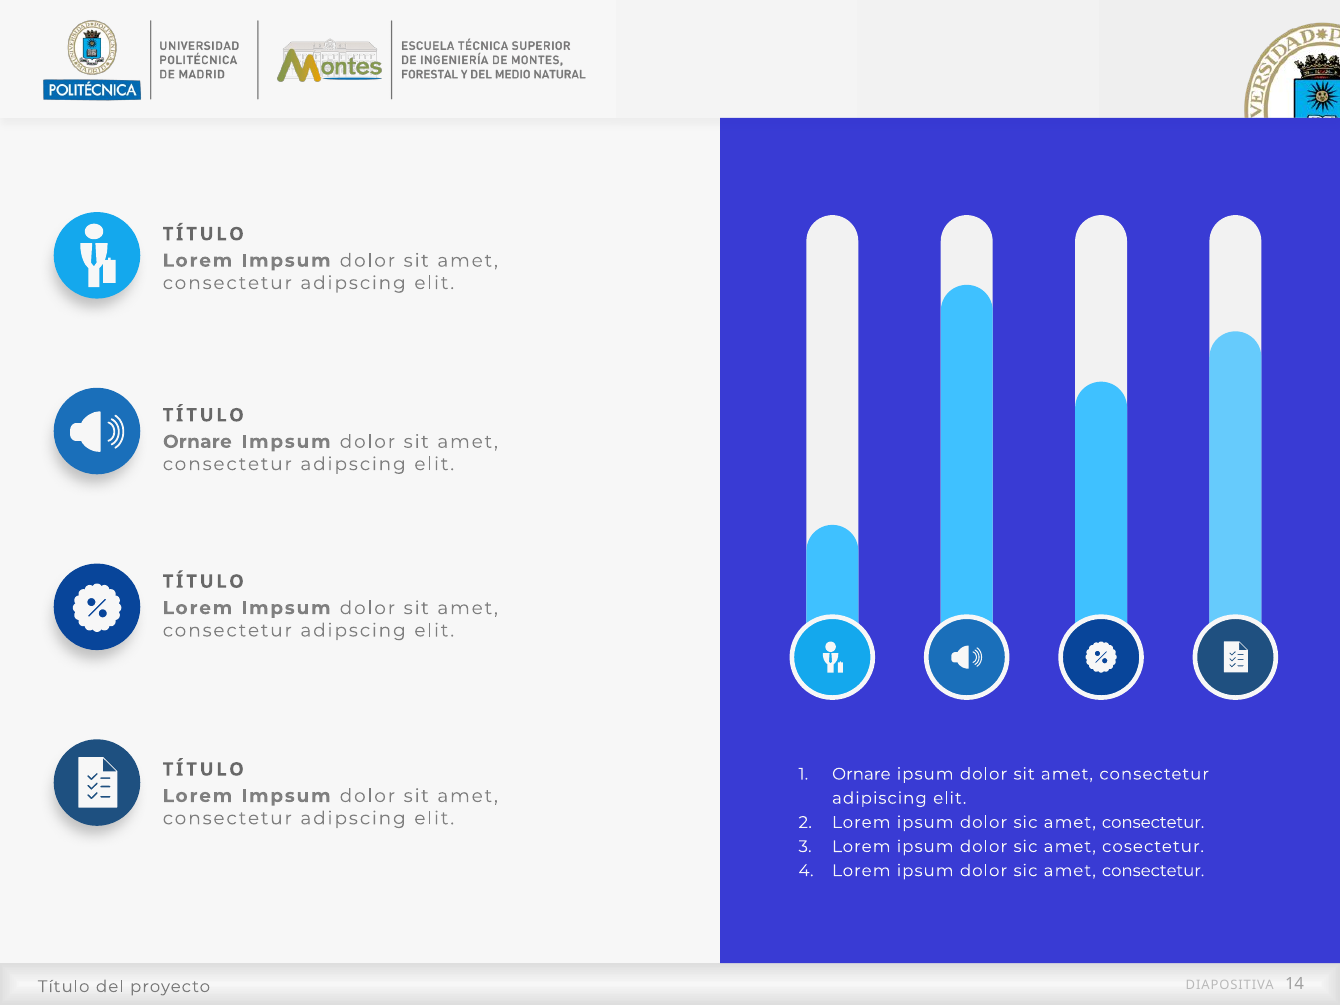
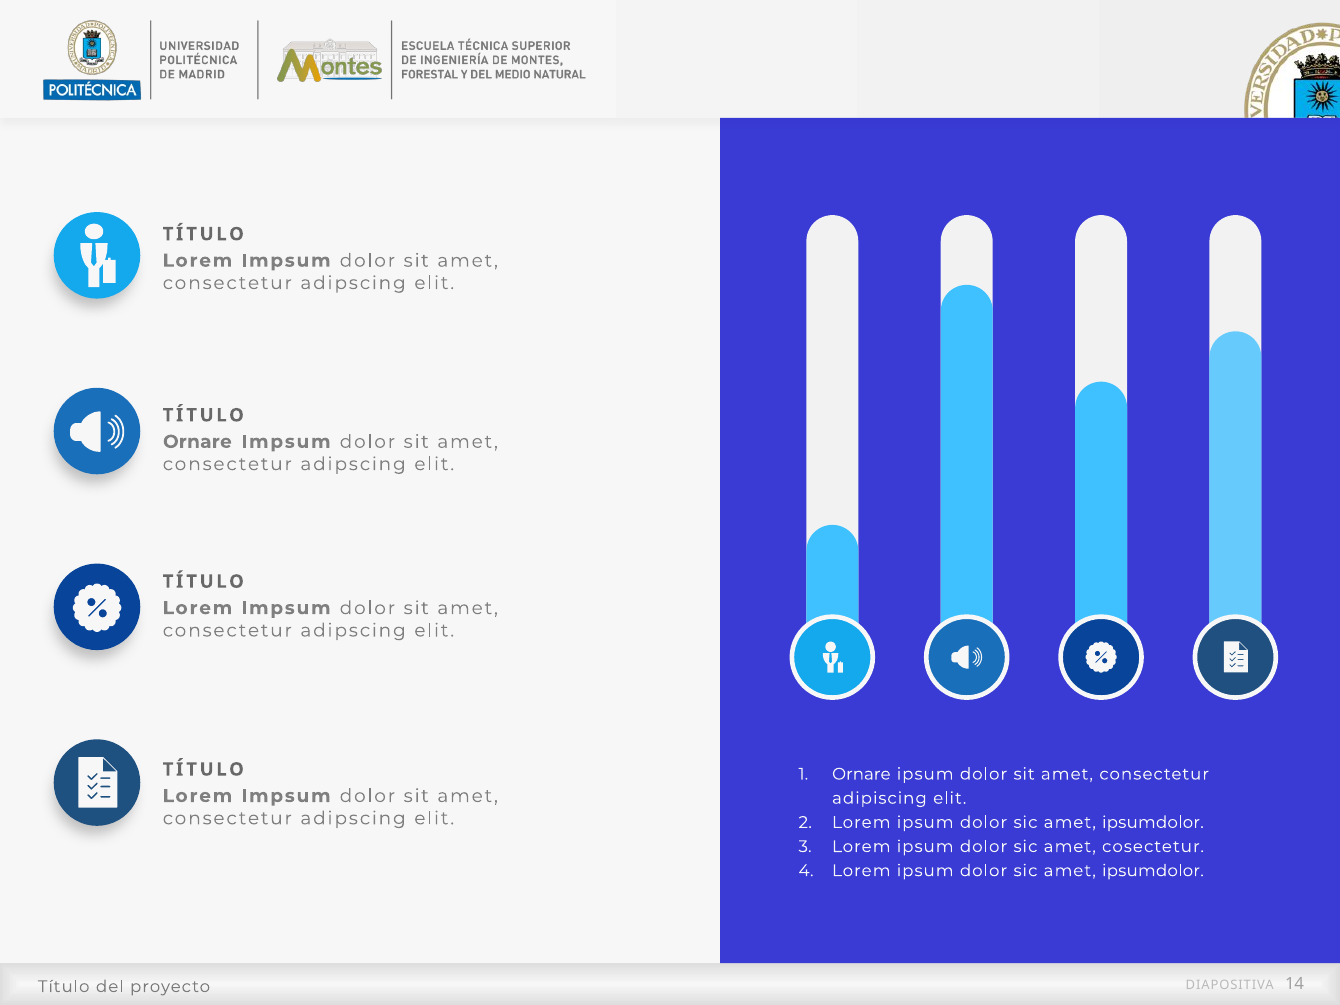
consectetur: consectetur -> ipsumdolor (1153, 822)
consectetur: consectetur -> ipsumdolor (1153, 871)
